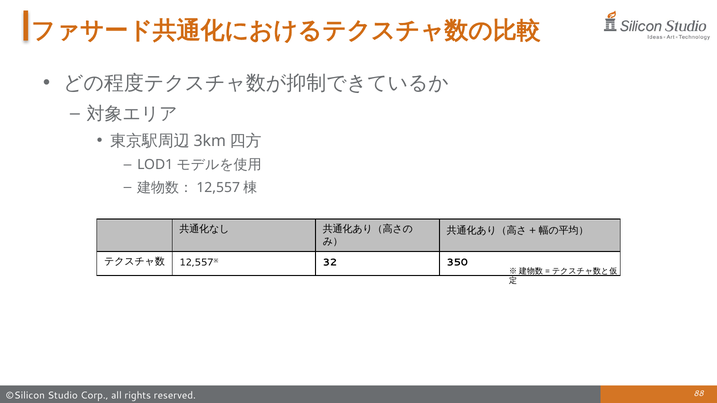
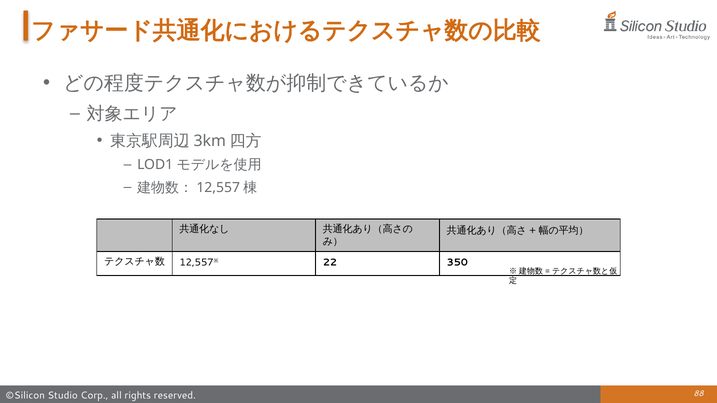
32: 32 -> 22 (330, 263)
